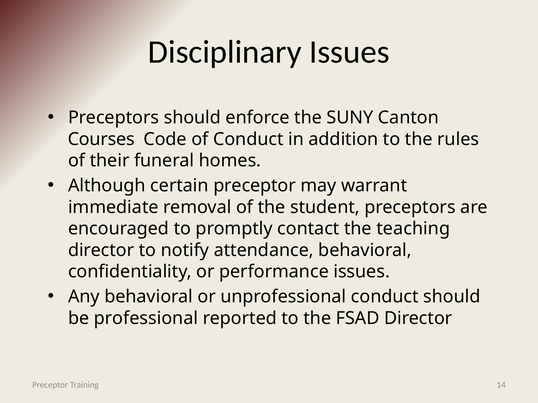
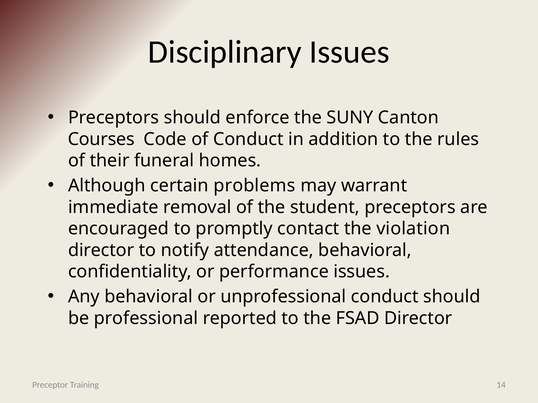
certain preceptor: preceptor -> problems (254, 186)
teaching: teaching -> violation (413, 229)
